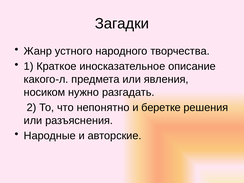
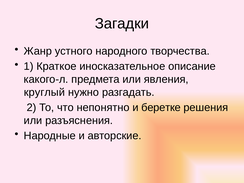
носиком: носиком -> круглый (44, 92)
